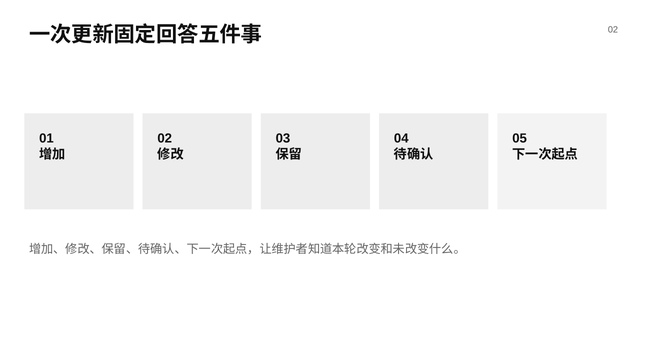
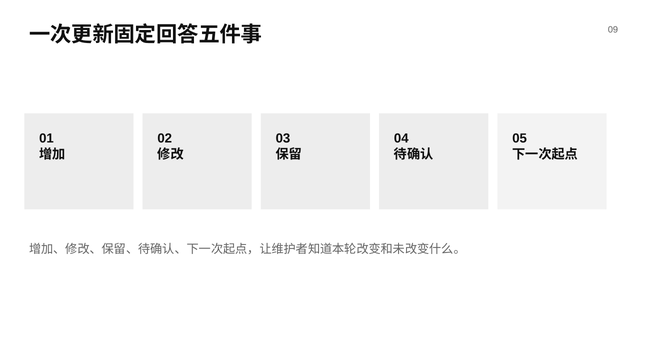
02: 02 -> 09 (613, 30)
